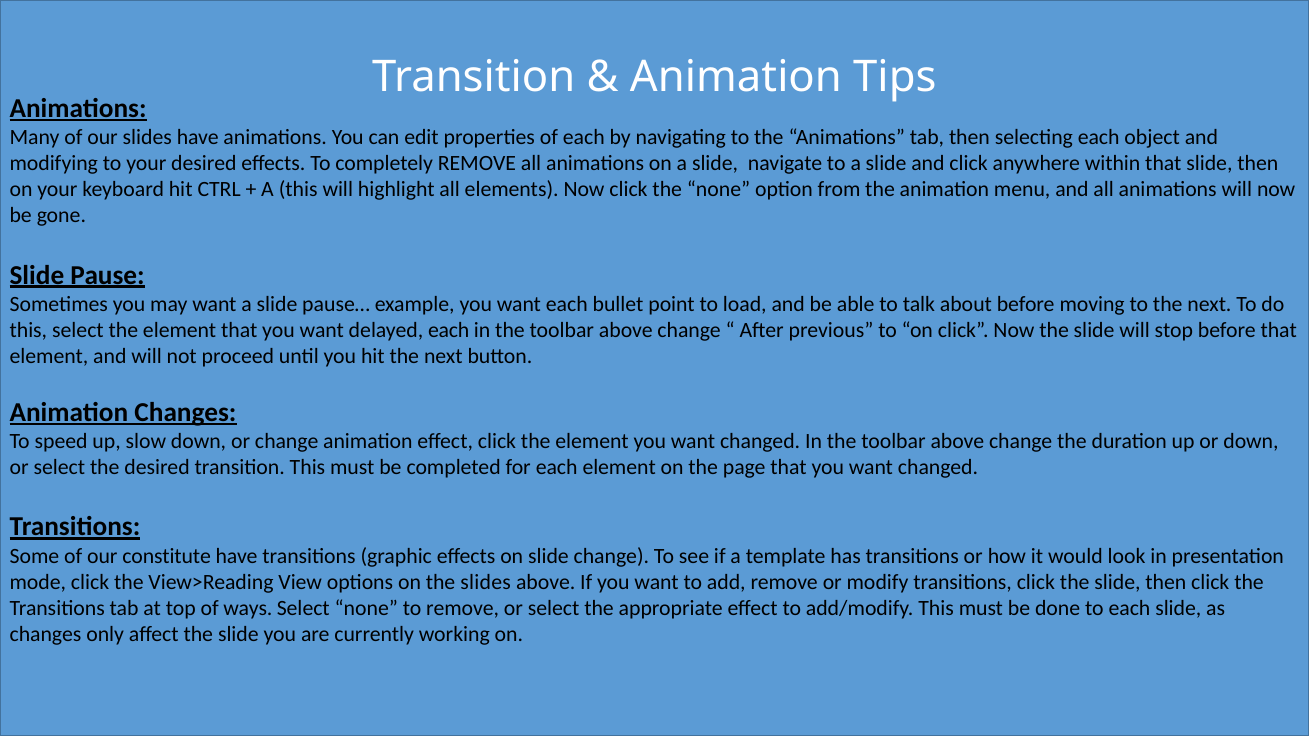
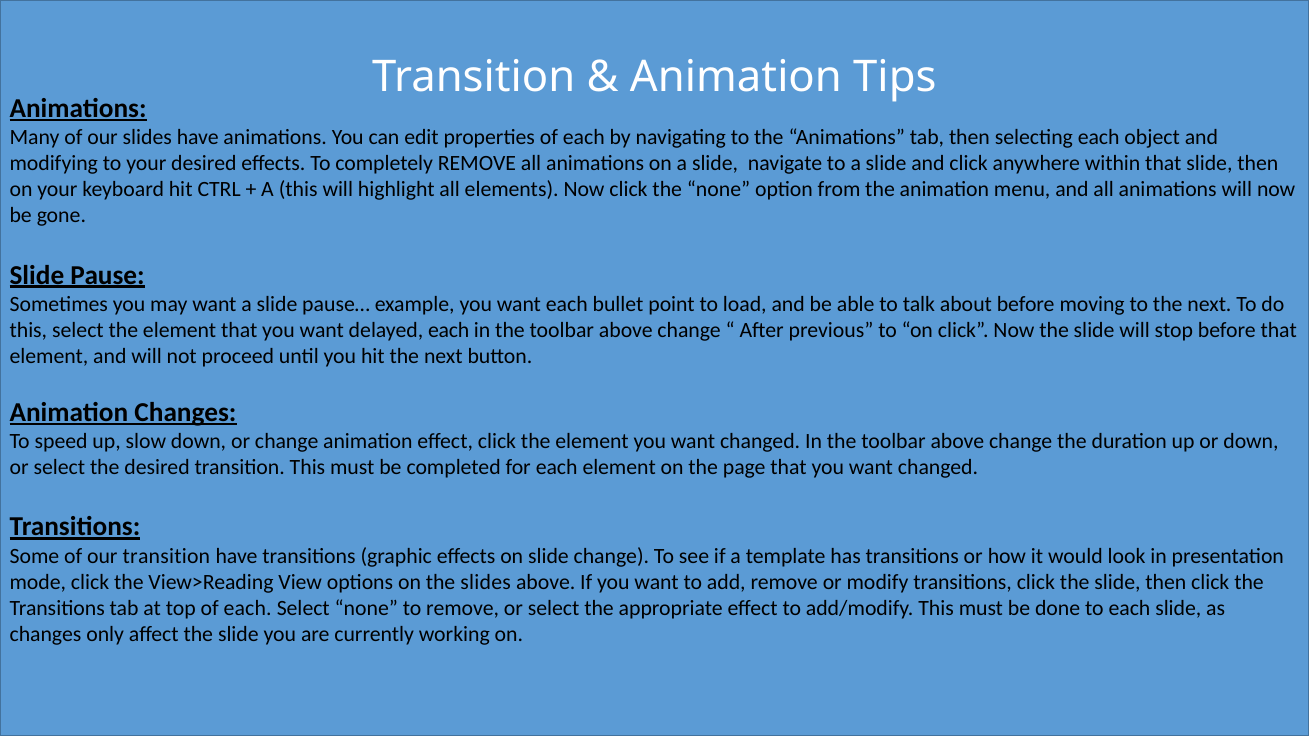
our constitute: constitute -> transition (166, 556)
top of ways: ways -> each (248, 608)
